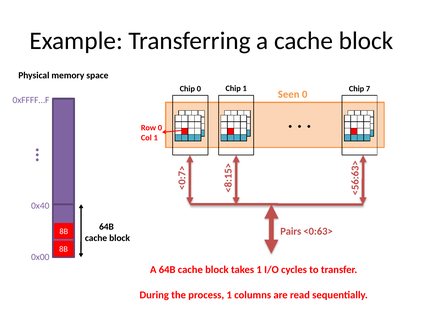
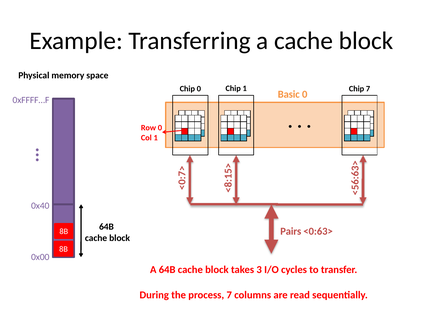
Seen: Seen -> Basic (289, 94)
takes 1: 1 -> 3 (259, 270)
process 1: 1 -> 7 (229, 295)
